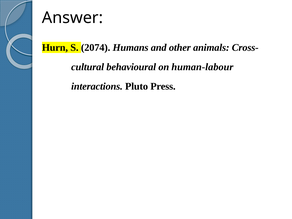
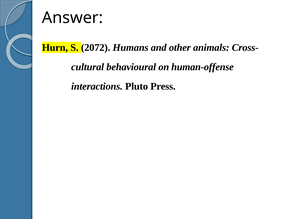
2074: 2074 -> 2072 (96, 48)
human-labour: human-labour -> human-offense (203, 67)
